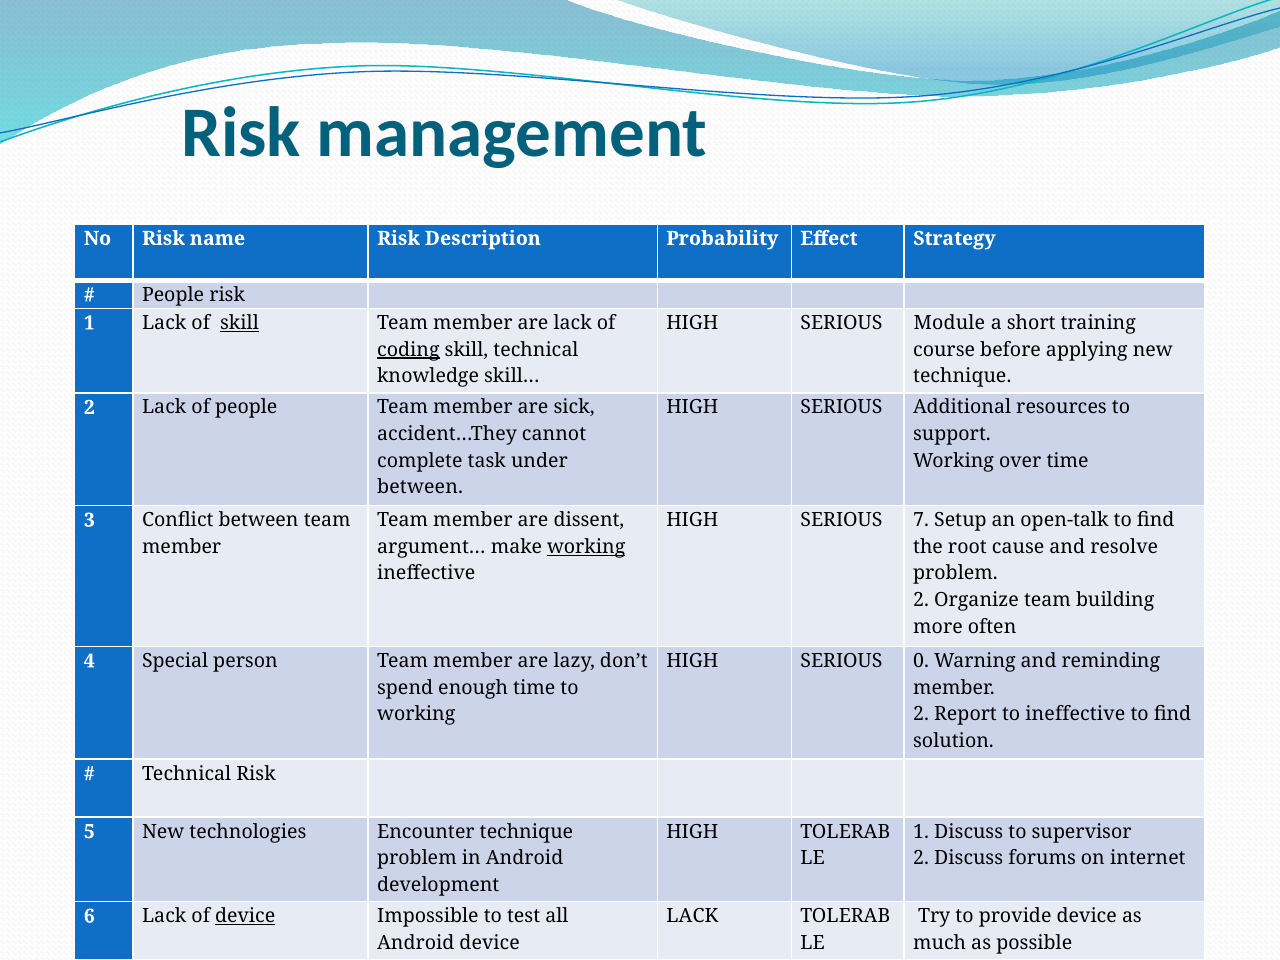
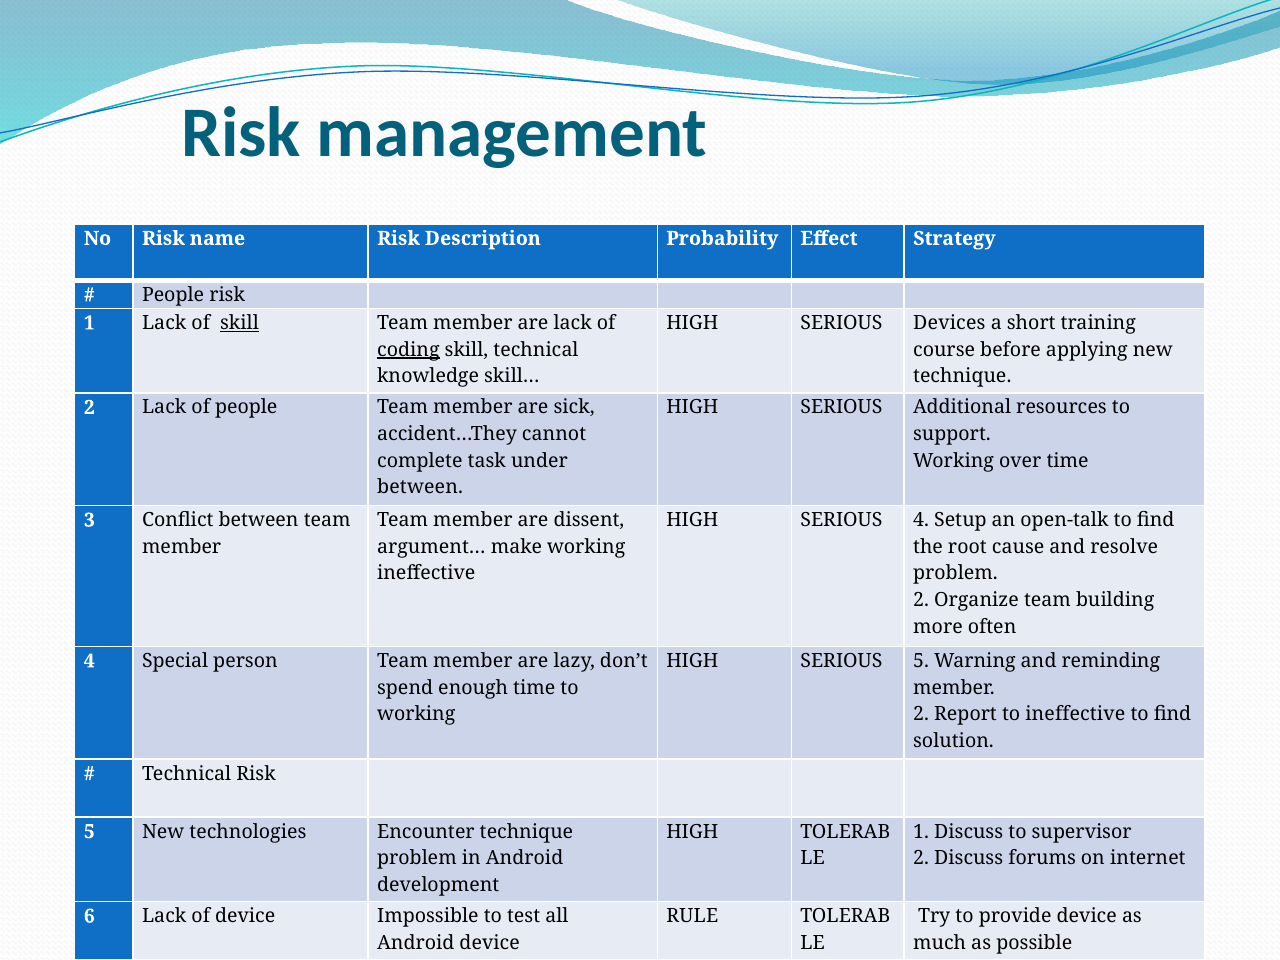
Module: Module -> Devices (949, 323)
SERIOUS 7: 7 -> 4 (921, 520)
working underline: present -> none (586, 547)
SERIOUS 0: 0 -> 5 (921, 661)
device underline: present -> none (245, 916)
LACK: LACK -> RULE (692, 916)
